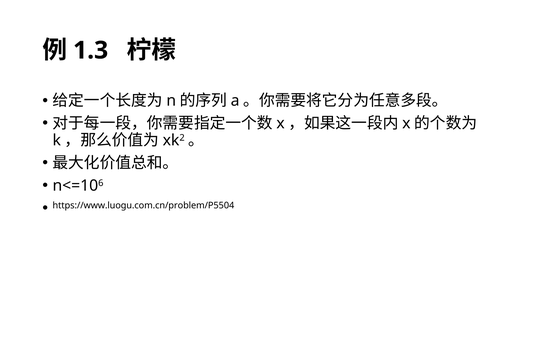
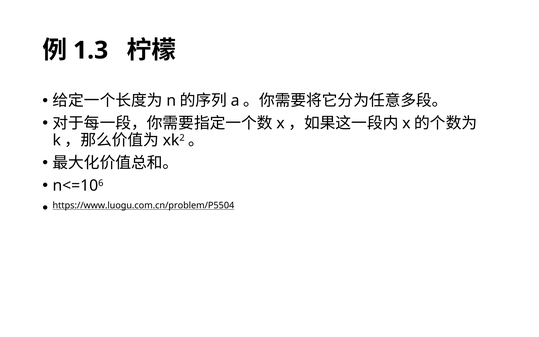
https://www.luogu.com.cn/problem/P5504 underline: none -> present (143, 206)
